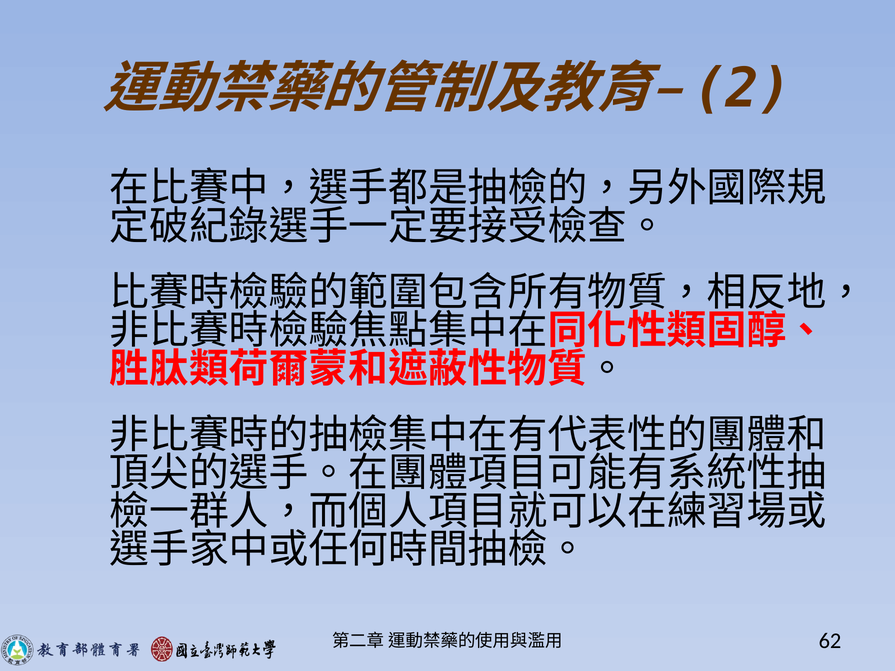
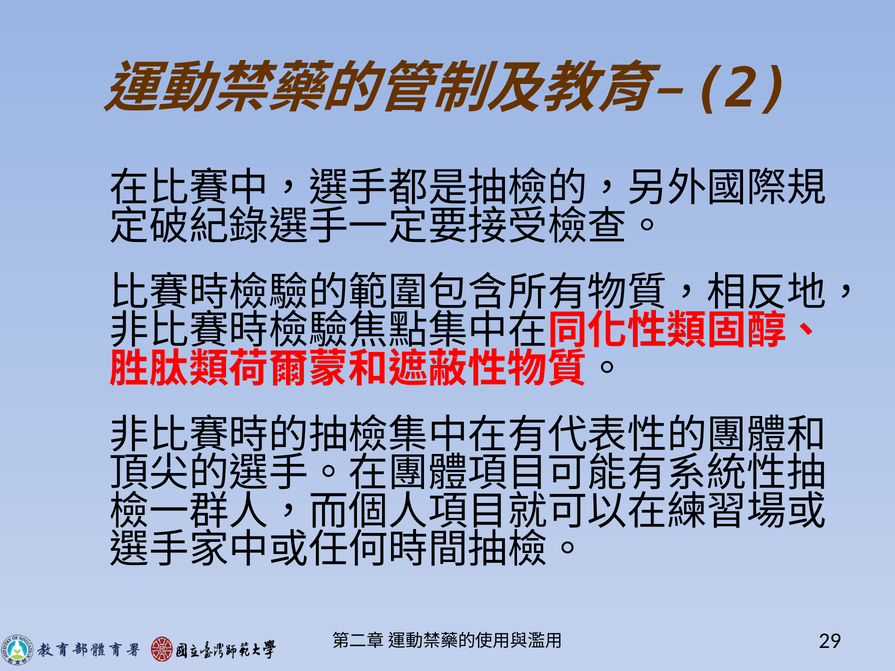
62: 62 -> 29 (830, 641)
